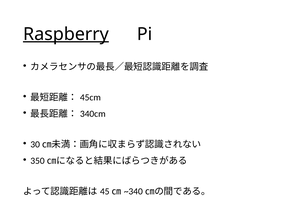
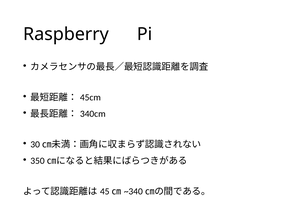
Raspberry underline: present -> none (66, 34)
